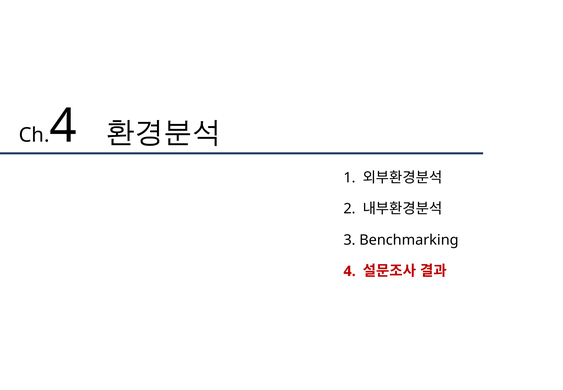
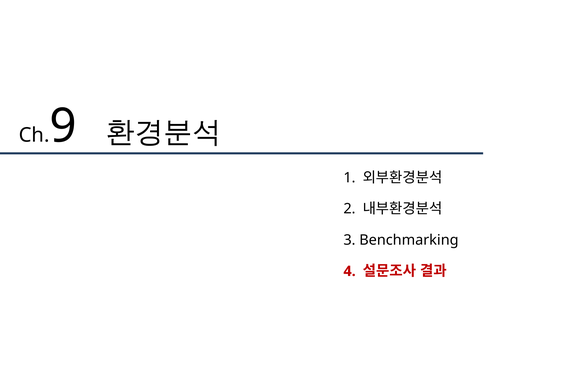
4: 4 -> 9 (63, 126)
